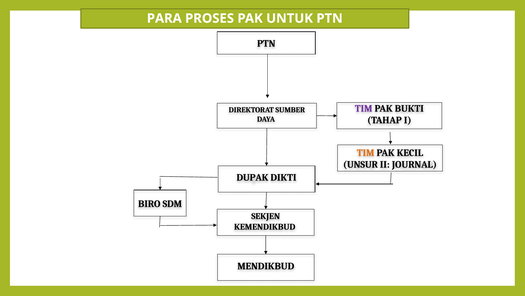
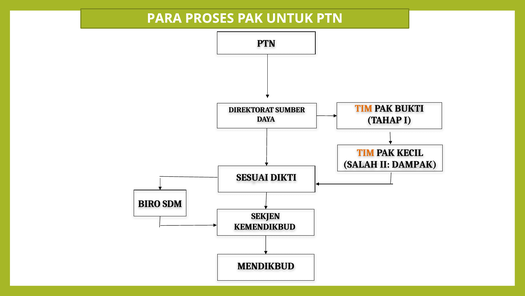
TIM colour: purple -> orange (364, 108)
UNSUR: UNSUR -> SALAH (360, 164)
JOURNAL: JOURNAL -> DAMPAK (414, 164)
DUPAK: DUPAK -> SESUAI (252, 177)
